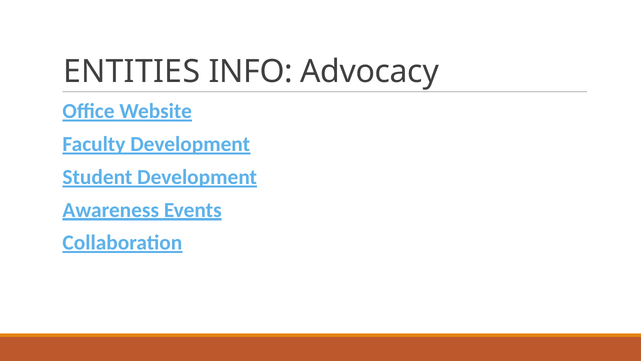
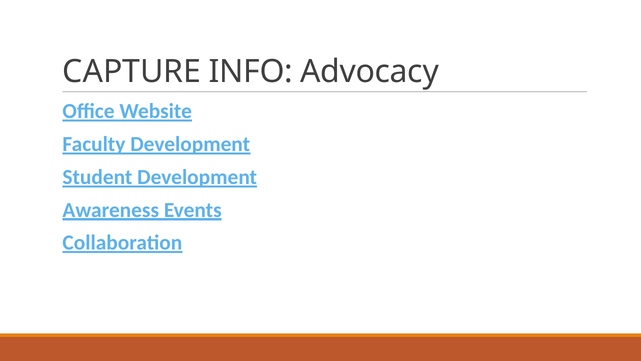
ENTITIES: ENTITIES -> CAPTURE (132, 72)
